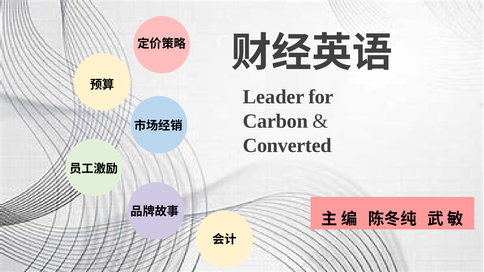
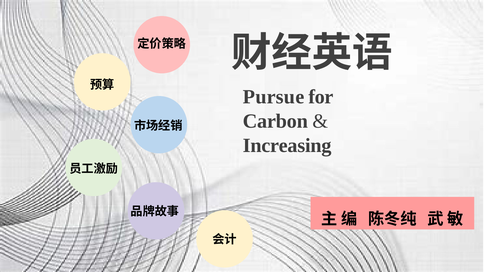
Leader: Leader -> Pursue (274, 97)
Converted: Converted -> Increasing (287, 145)
